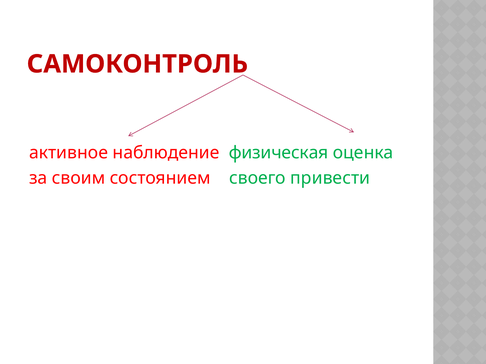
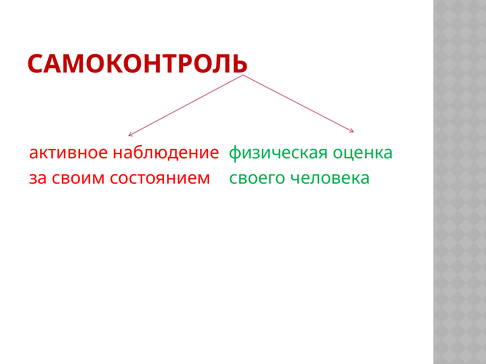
привести: привести -> человека (330, 178)
